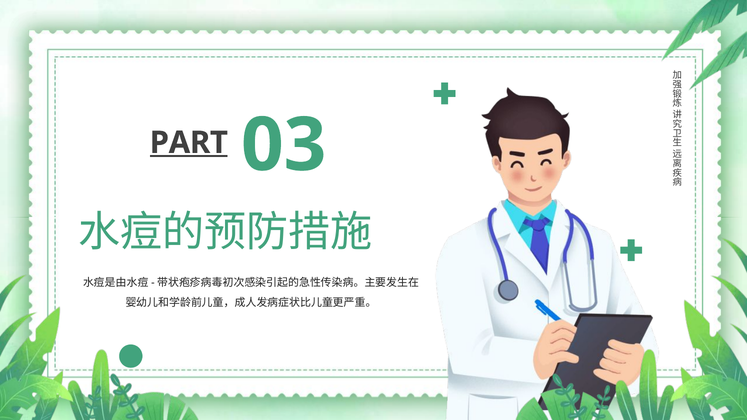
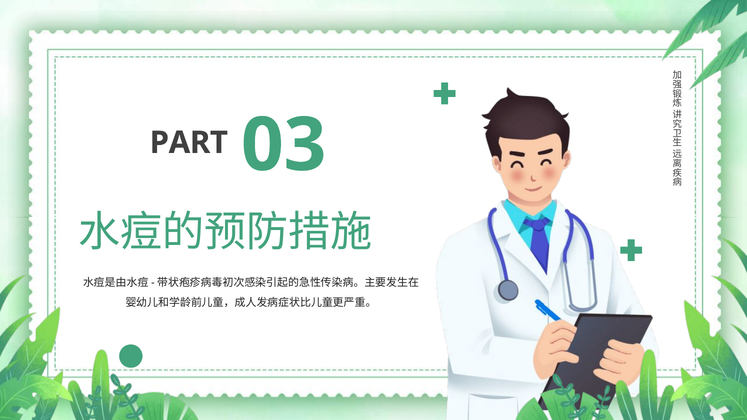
PART underline: present -> none (189, 143)
